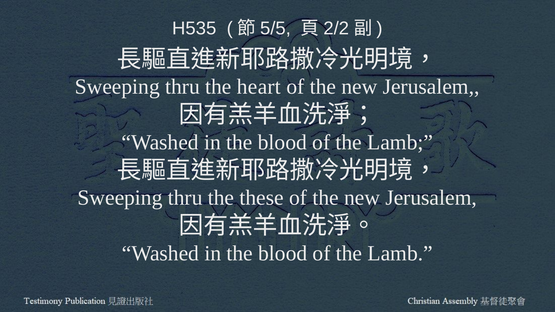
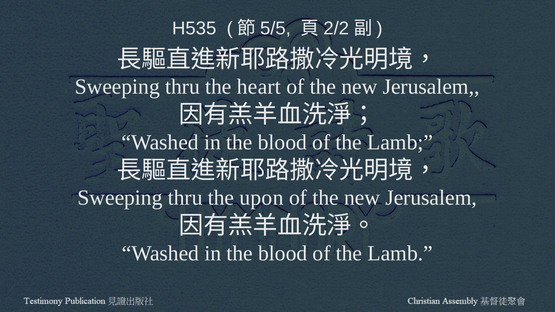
these: these -> upon (262, 198)
